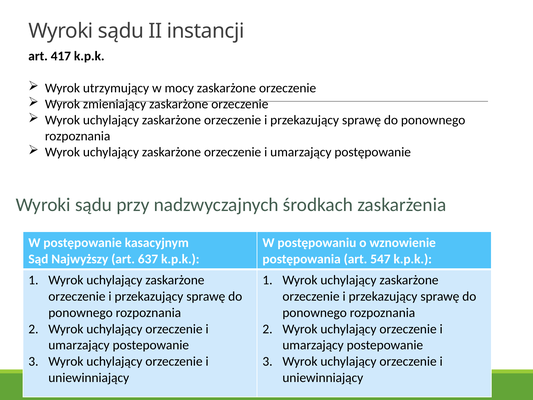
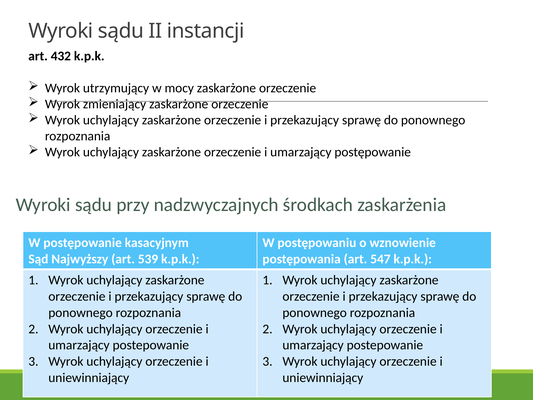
417: 417 -> 432 (61, 56)
637: 637 -> 539 (148, 259)
